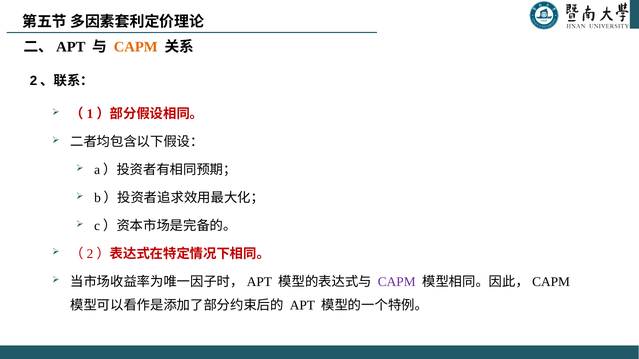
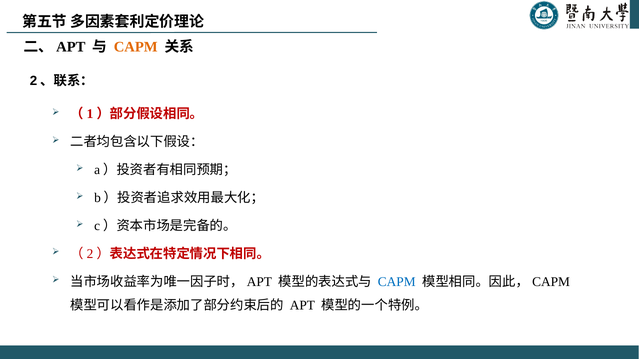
CAPM colour: purple -> blue (397, 282)
